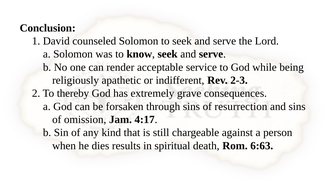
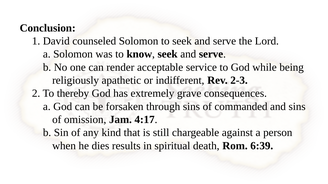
resurrection: resurrection -> commanded (241, 107)
6:63: 6:63 -> 6:39 (262, 146)
